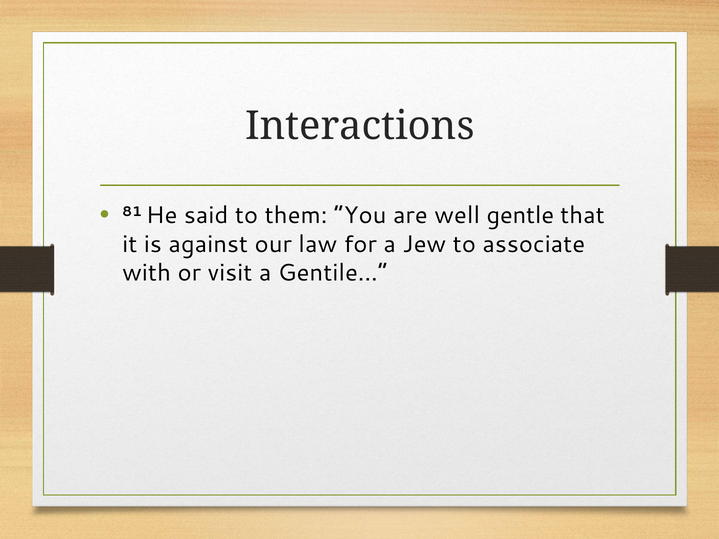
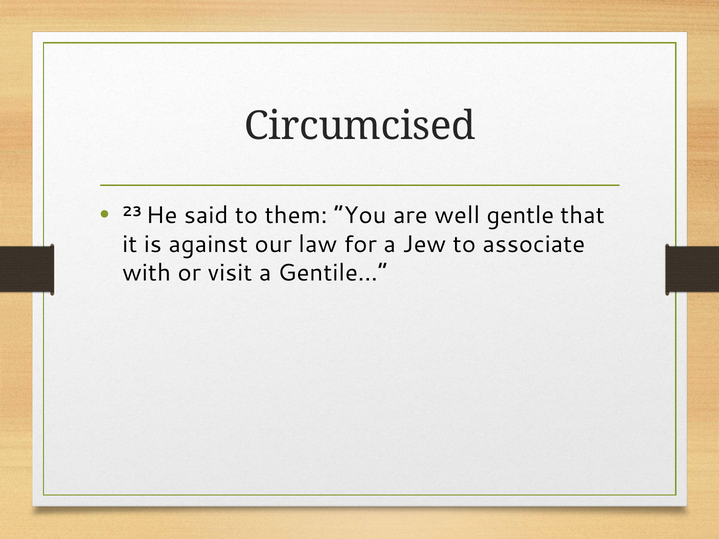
Interactions: Interactions -> Circumcised (360, 126)
81: 81 -> 23 (132, 212)
